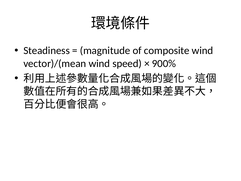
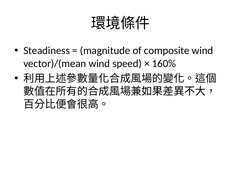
900%: 900% -> 160% (164, 63)
